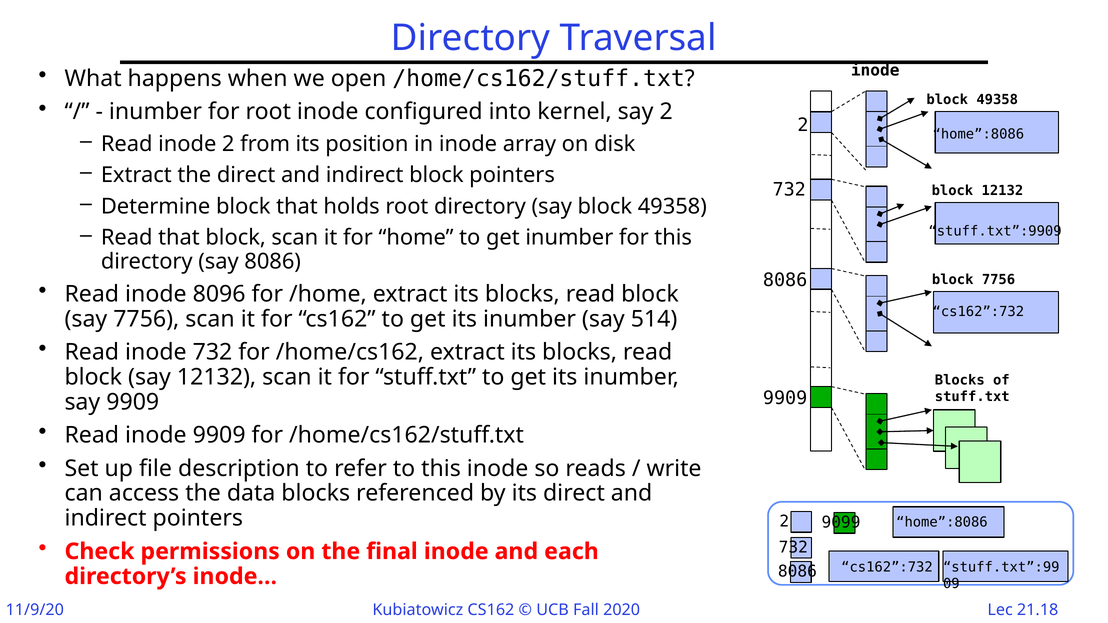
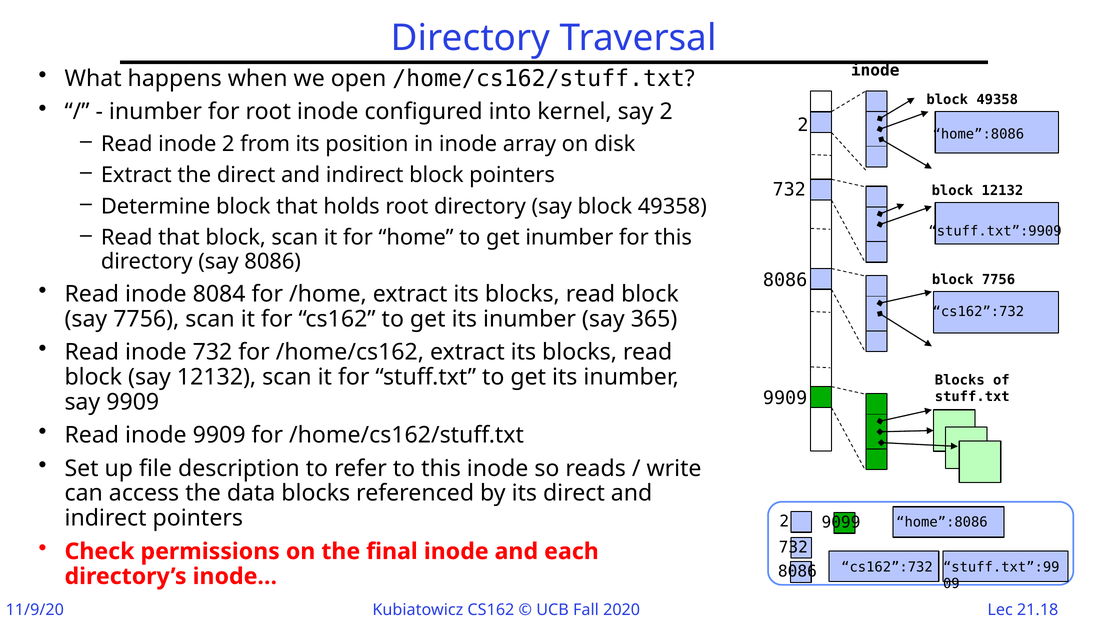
8096: 8096 -> 8084 (219, 294)
514: 514 -> 365 (654, 319)
